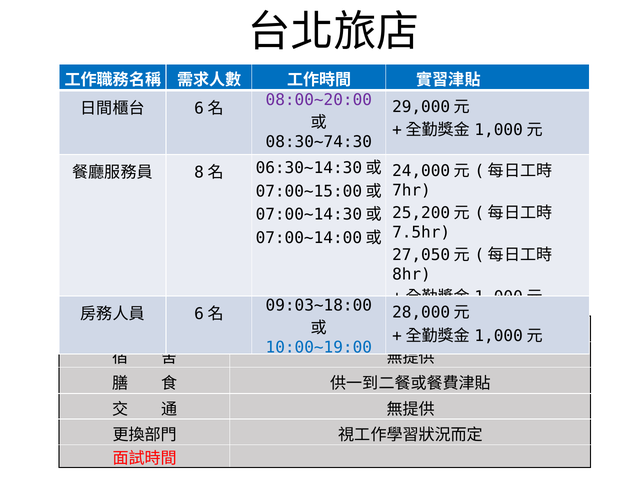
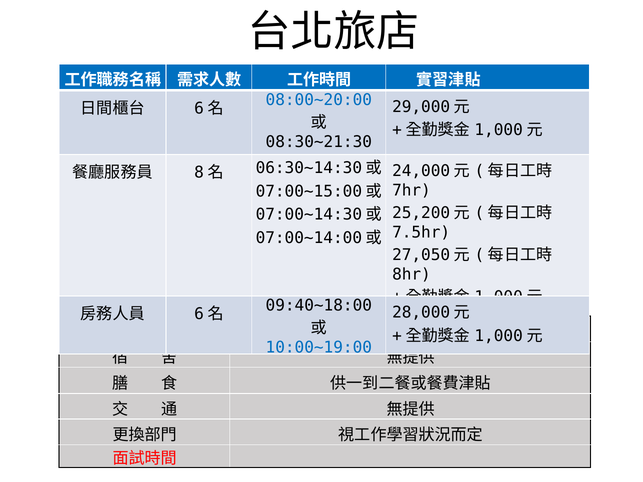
08:00~20:00 colour: purple -> blue (319, 100)
08:30~74:30: 08:30~74:30 -> 08:30~21:30 (319, 142)
09:03~18:00: 09:03~18:00 -> 09:40~18:00 (319, 306)
